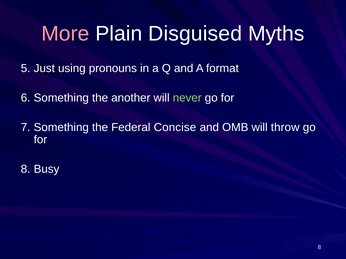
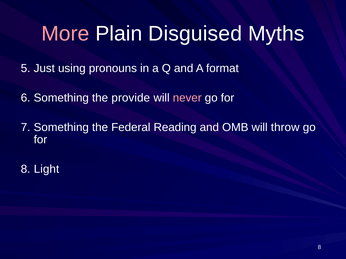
another: another -> provide (131, 98)
never colour: light green -> pink (187, 98)
Concise: Concise -> Reading (175, 127)
Busy: Busy -> Light (46, 169)
